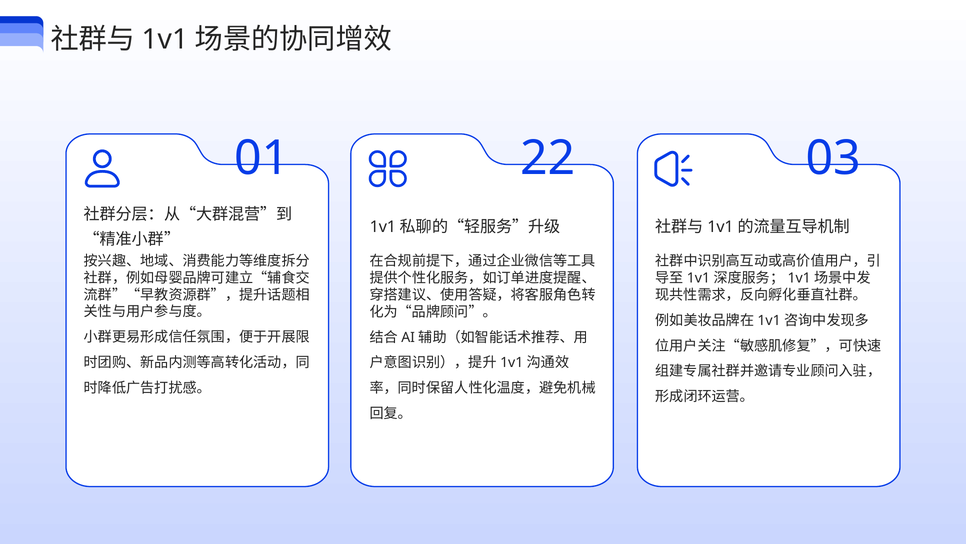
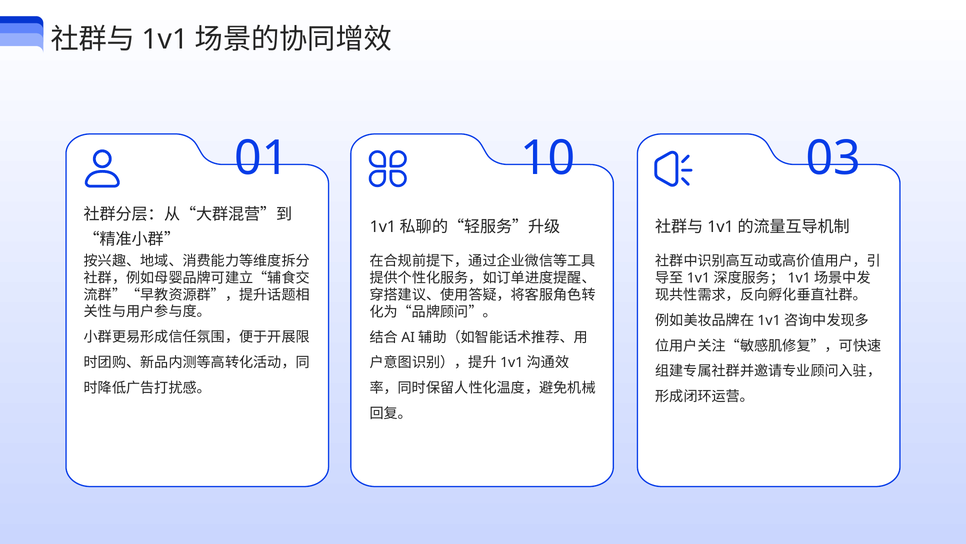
22: 22 -> 10 (548, 158)
